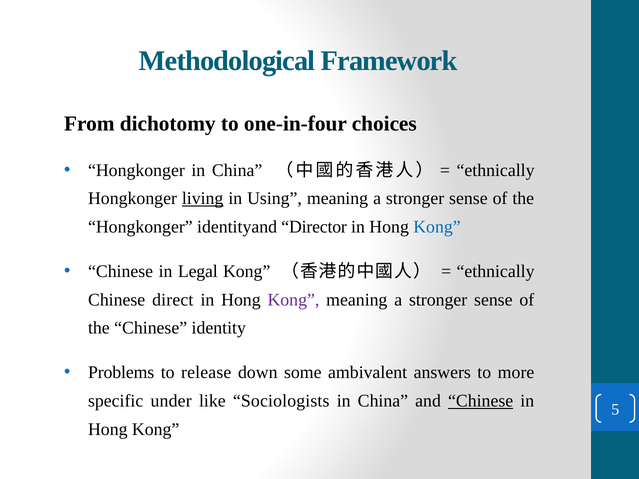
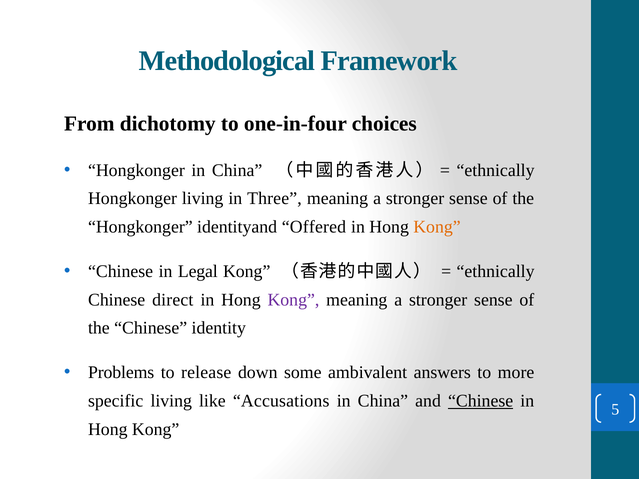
living underline: present -> none (203, 199)
Using: Using -> Three (274, 199)
Director: Director -> Offered (314, 227)
Kong colour: blue -> orange (437, 227)
specific under: under -> living (171, 401)
Sociologists: Sociologists -> Accusations (281, 401)
